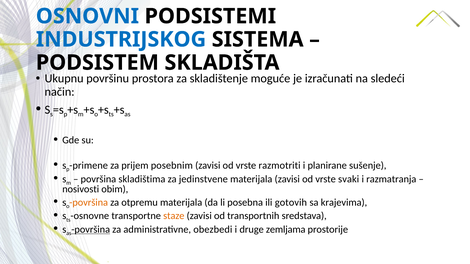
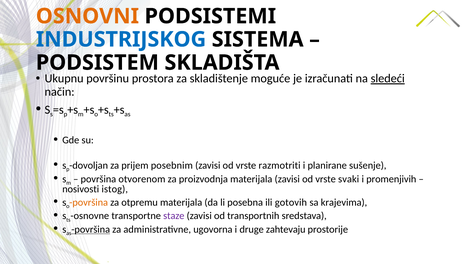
OSNOVNI colour: blue -> orange (87, 16)
sledeći underline: none -> present (388, 79)
primene: primene -> dovoljan (89, 166)
skladištima: skladištima -> otvorenom (142, 179)
jedinstvene: jedinstvene -> proizvodnja (203, 179)
razmatranja: razmatranja -> promenjivih (391, 179)
obim: obim -> istog (115, 189)
staze colour: orange -> purple (174, 216)
obezbedi: obezbedi -> ugovorna (213, 230)
zemljama: zemljama -> zahtevaju (286, 230)
